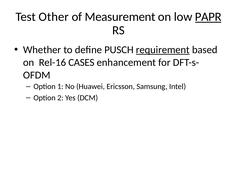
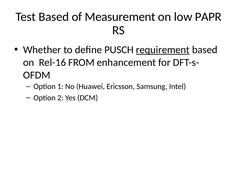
Test Other: Other -> Based (54, 17)
PAPR underline: present -> none (208, 17)
CASES: CASES -> FROM (81, 62)
